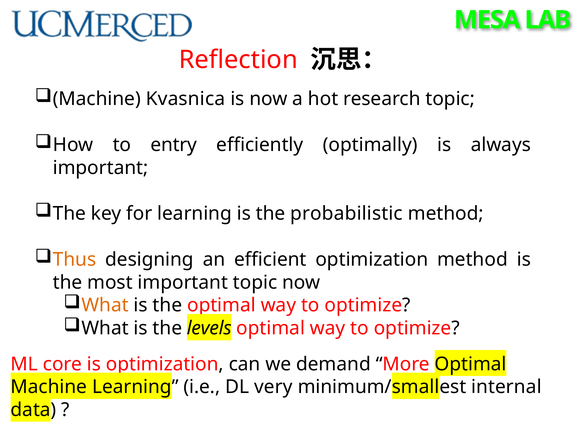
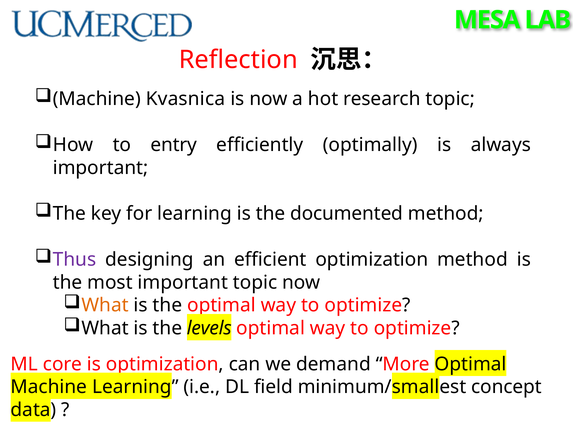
probabilistic: probabilistic -> documented (347, 213)
Thus colour: orange -> purple (75, 259)
very: very -> field (273, 387)
internal: internal -> concept (506, 387)
